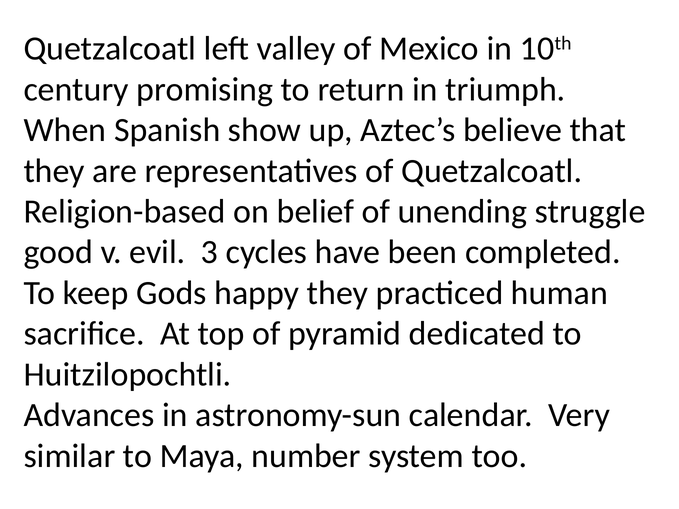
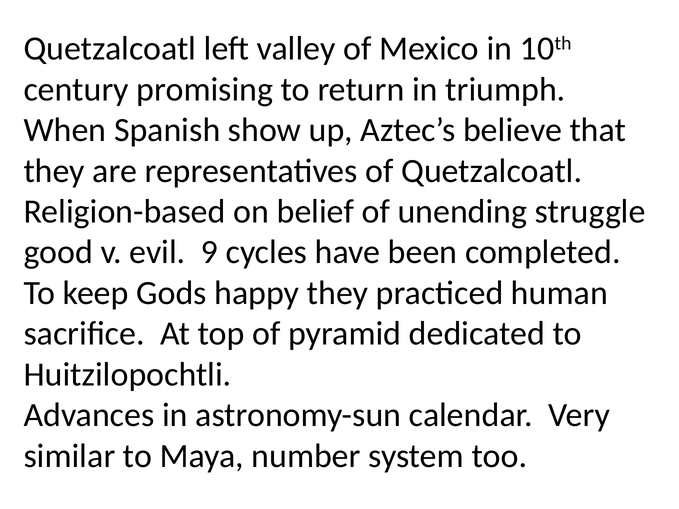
3: 3 -> 9 (209, 252)
